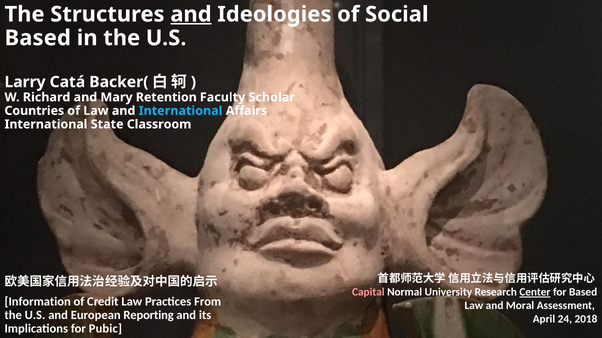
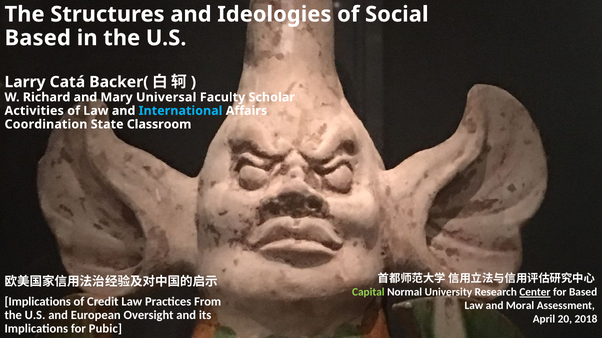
and underline: present -> none (191, 14)
Retention: Retention -> Universal (166, 97)
Countries: Countries -> Activities (34, 111)
International: International -> Coordination (46, 124)
Capital colour: pink -> light green (368, 293)
Information: Information -> Implications (38, 302)
Reporting: Reporting -> Oversight (149, 315)
24: 24 -> 20 (565, 320)
